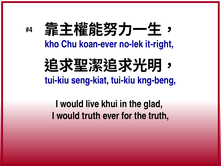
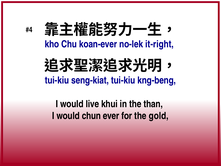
glad: glad -> than (153, 104)
would truth: truth -> chun (91, 116)
the truth: truth -> gold (159, 116)
